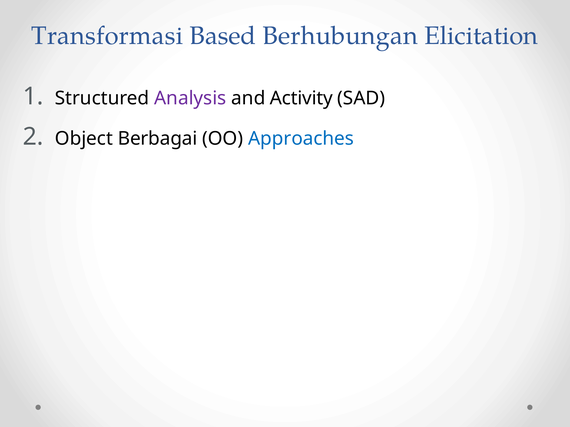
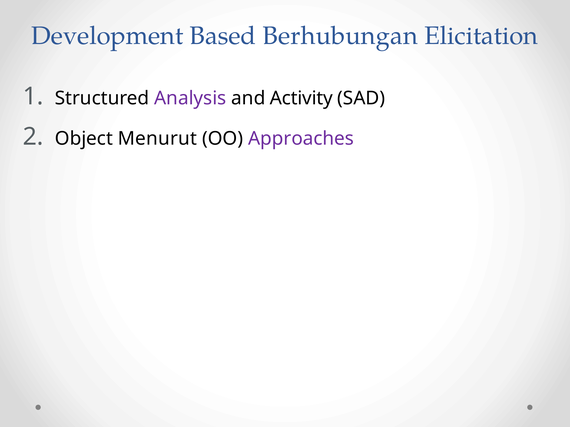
Transformasi: Transformasi -> Development (107, 36)
Berbagai: Berbagai -> Menurut (157, 139)
Approaches colour: blue -> purple (301, 139)
